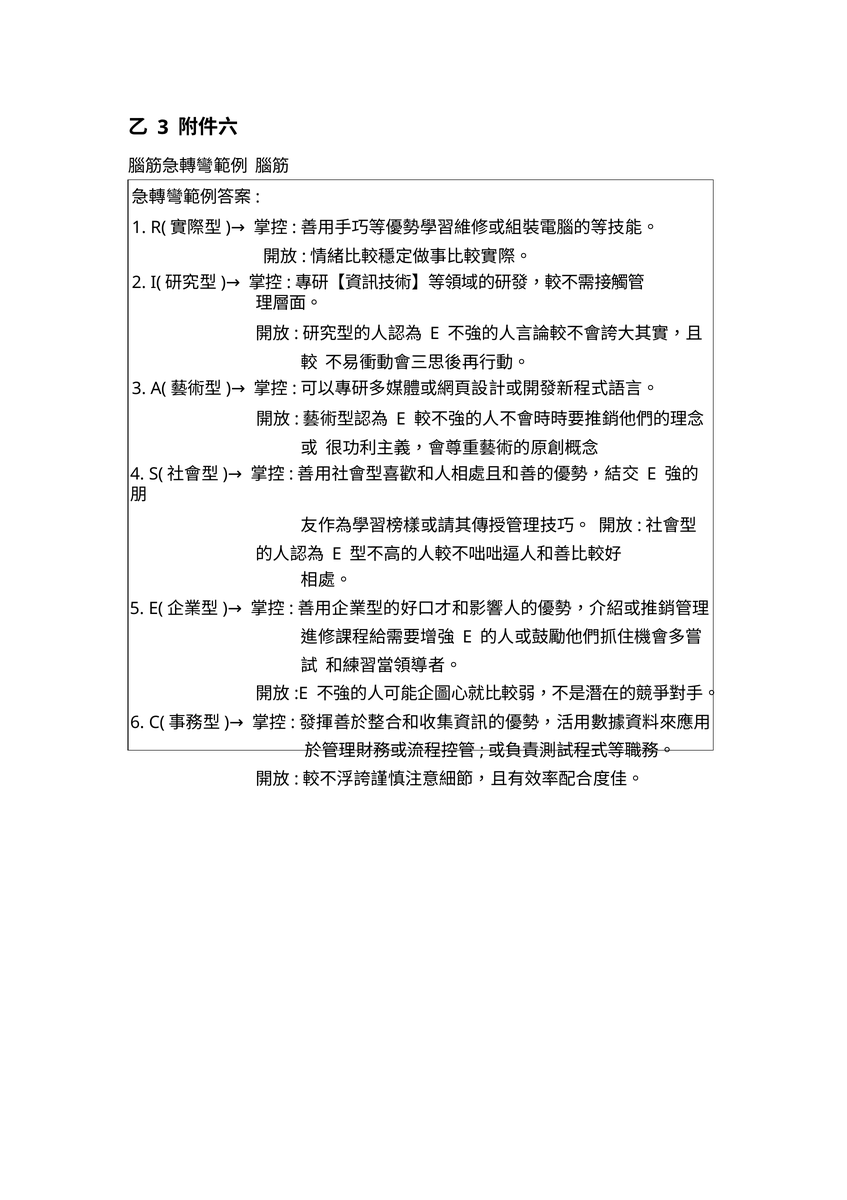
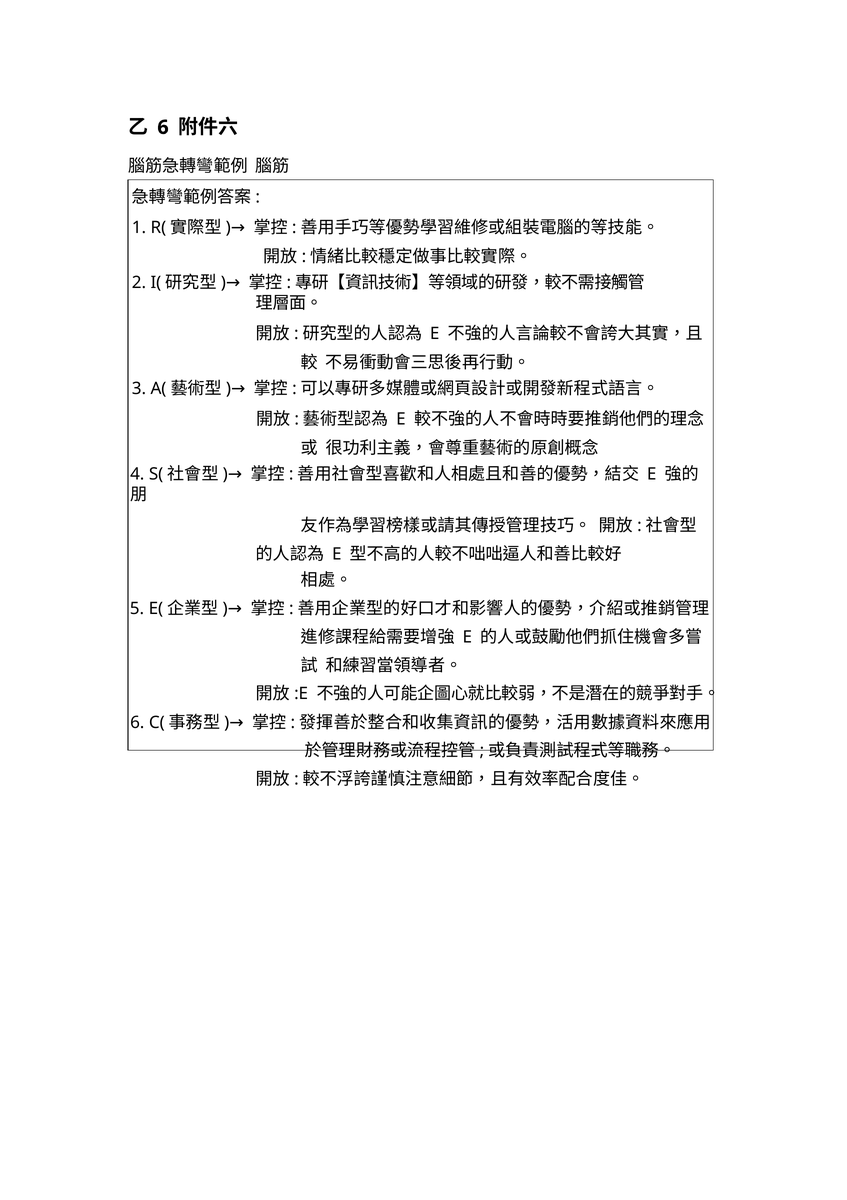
3: 3 -> 6 (163, 127)
